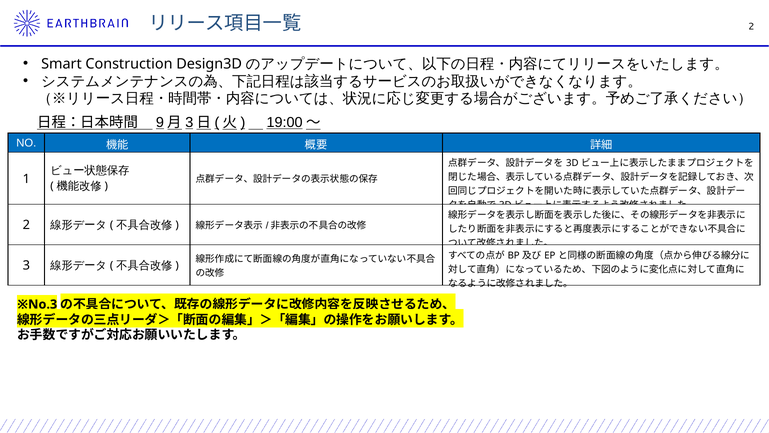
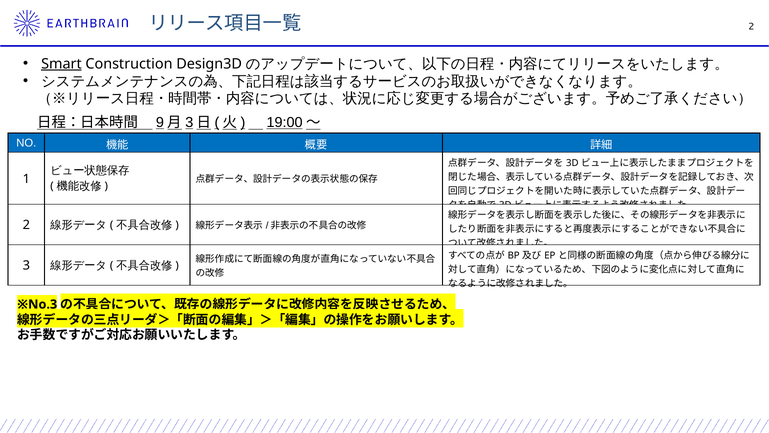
Smart underline: none -> present (61, 64)
